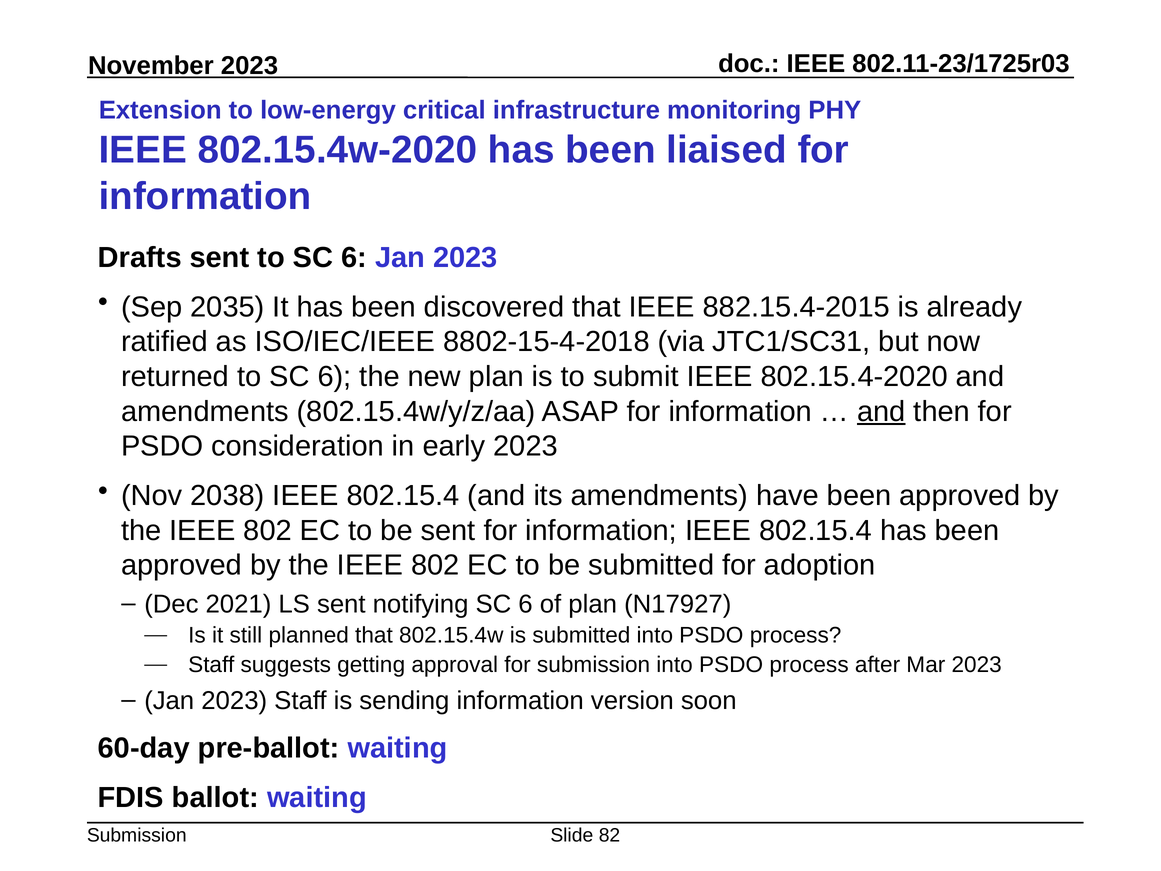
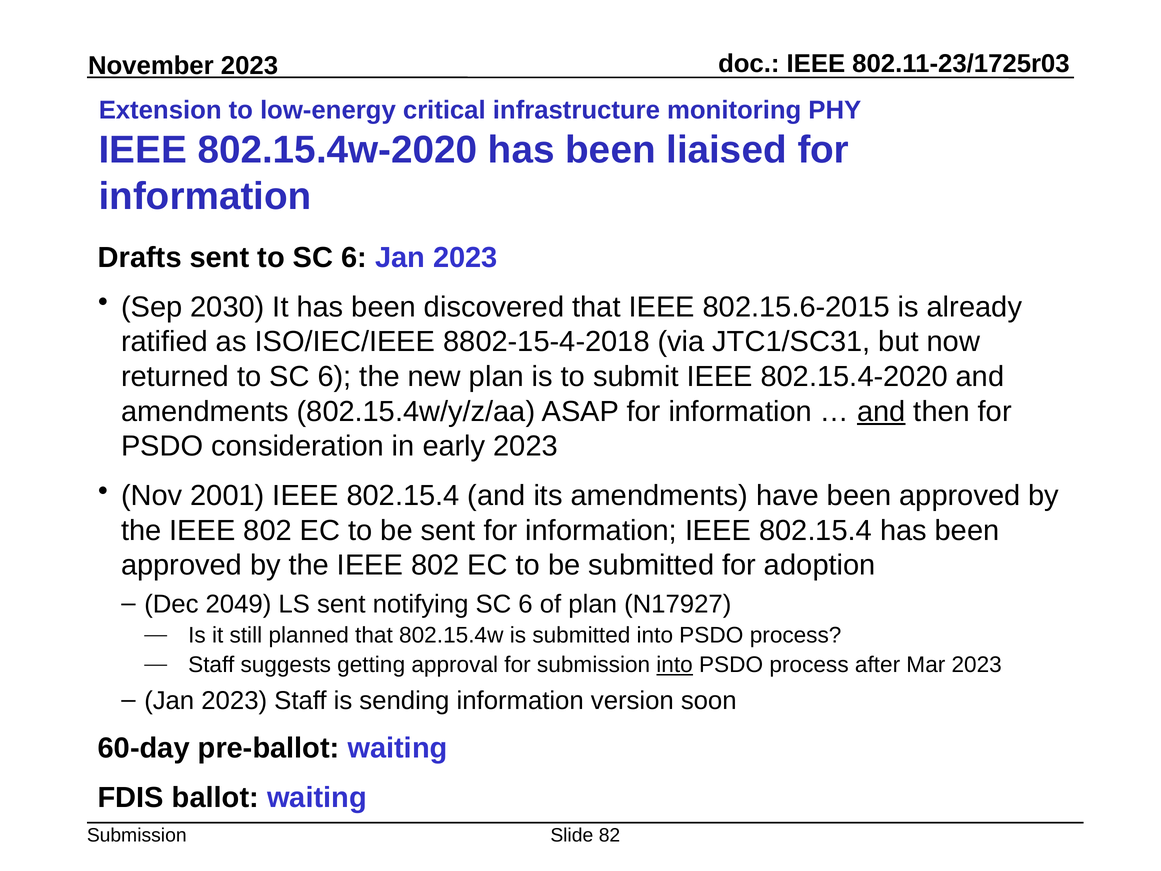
2035: 2035 -> 2030 (227, 307)
882.15.4-2015: 882.15.4-2015 -> 802.15.6-2015 (796, 307)
2038: 2038 -> 2001 (227, 496)
2021: 2021 -> 2049 (238, 604)
into underline: none -> present (675, 665)
